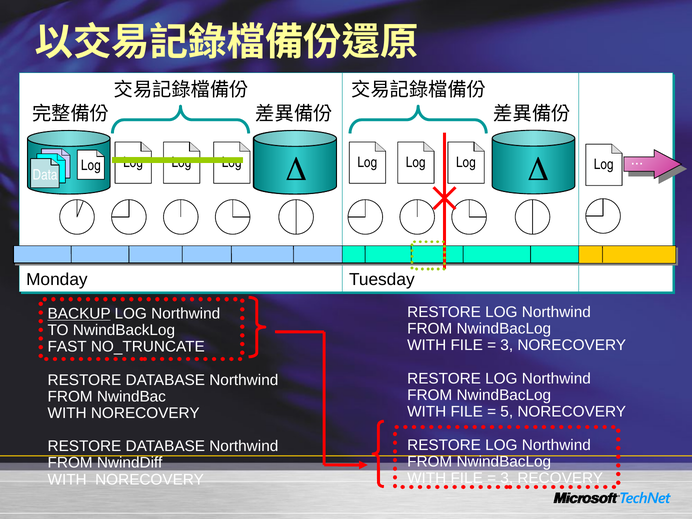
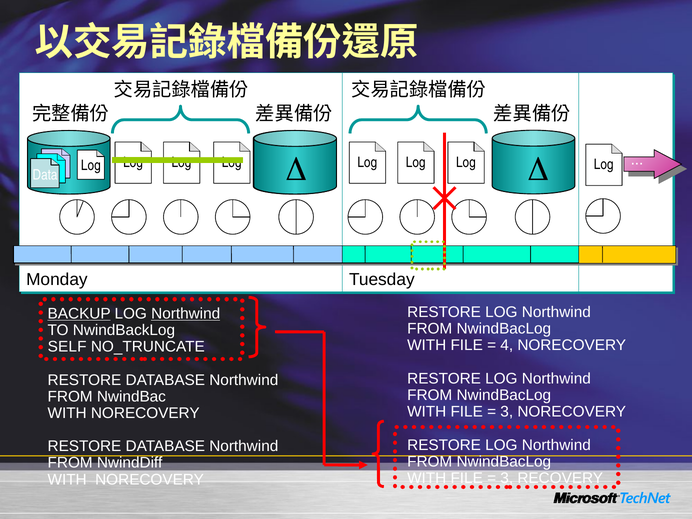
Northwind underline: none -> present (186, 314)
3: 3 -> 4 (507, 345)
FAST: FAST -> SELF (67, 347)
5: 5 -> 3 (507, 412)
